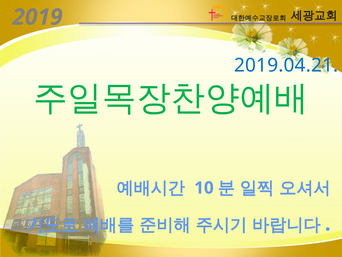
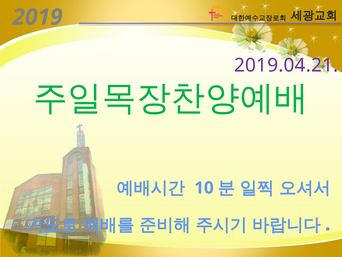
2019.04.21 colour: blue -> purple (286, 65)
